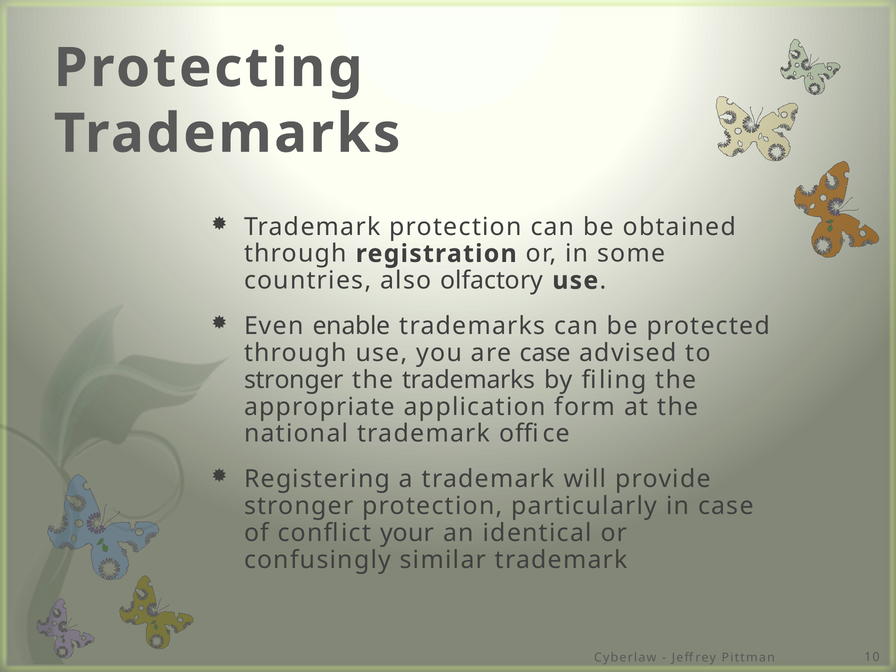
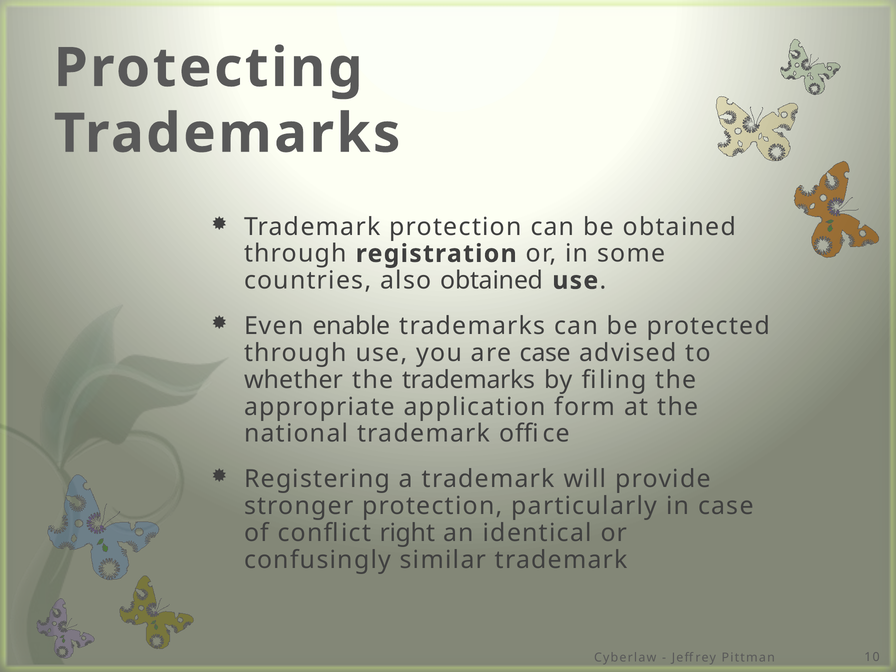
also olfactory: olfactory -> obtained (492, 281)
stronger: stronger -> whether (294, 380)
your: your -> right (407, 533)
